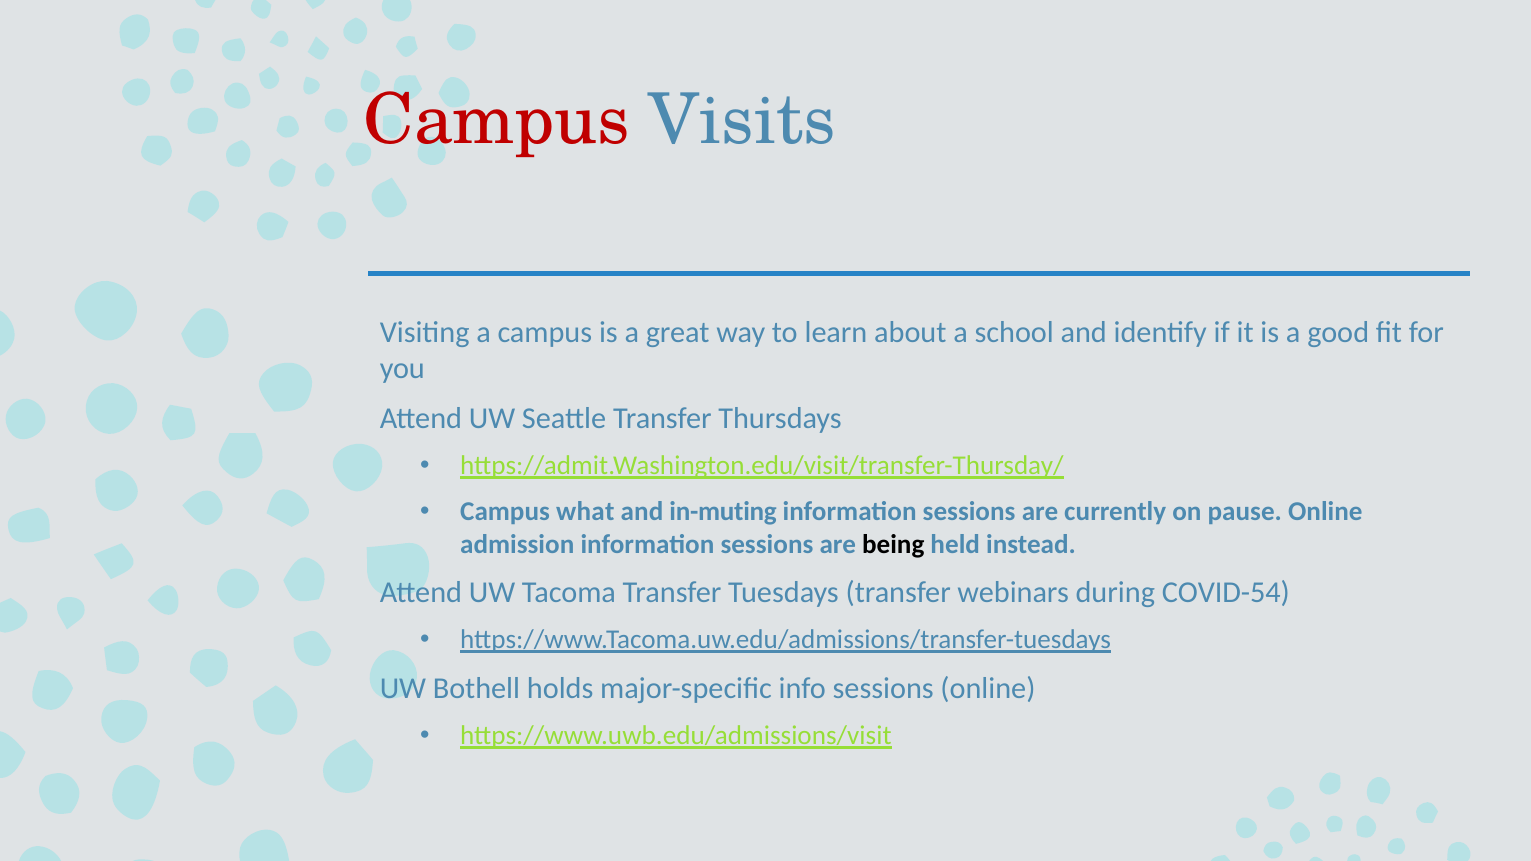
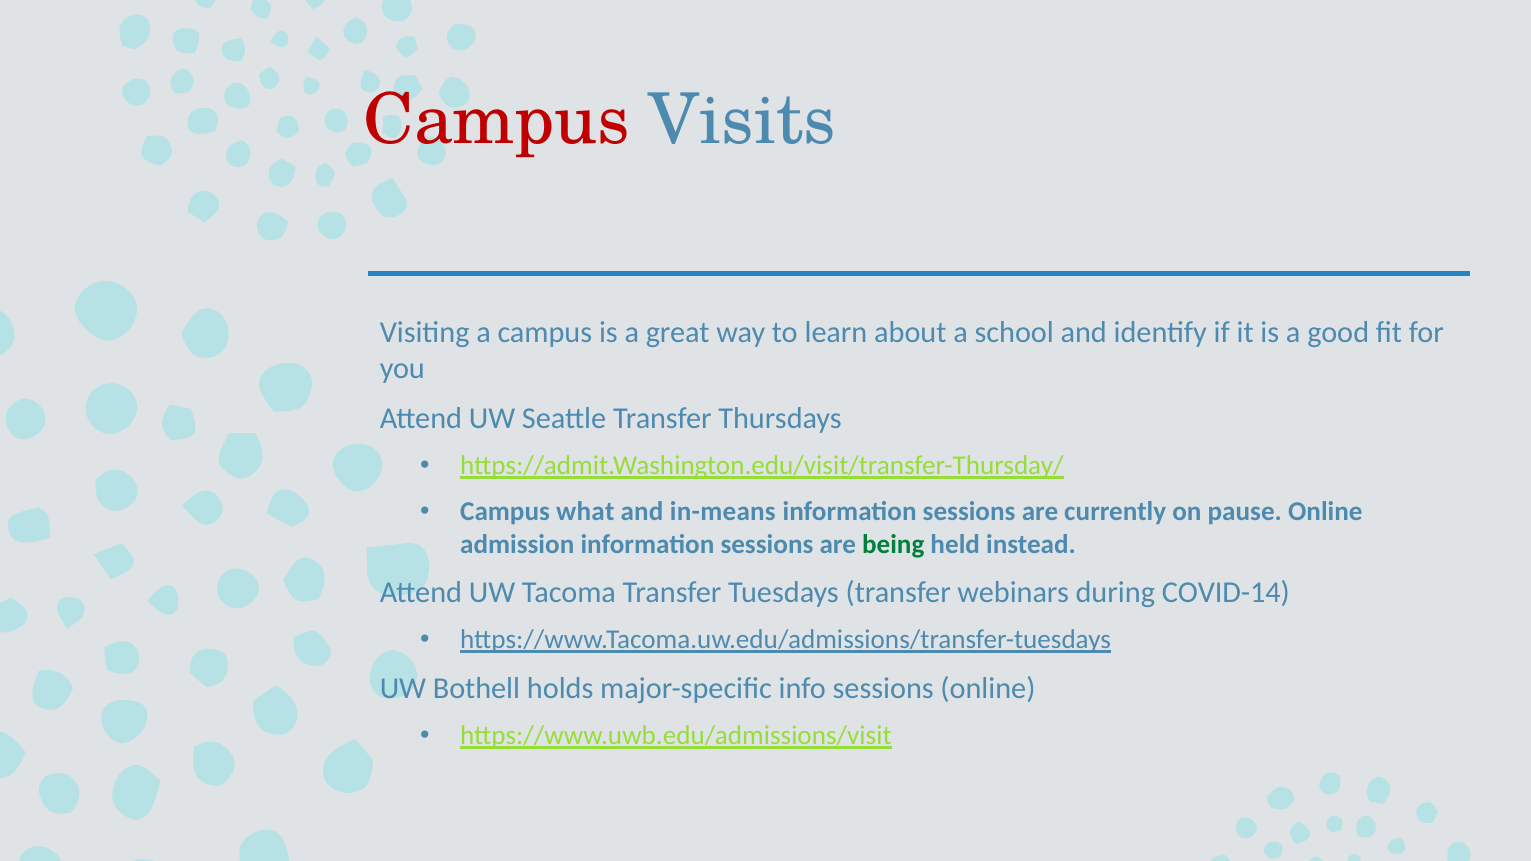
in-muting: in-muting -> in-means (723, 512)
being colour: black -> green (893, 545)
COVID-54: COVID-54 -> COVID-14 (1226, 592)
